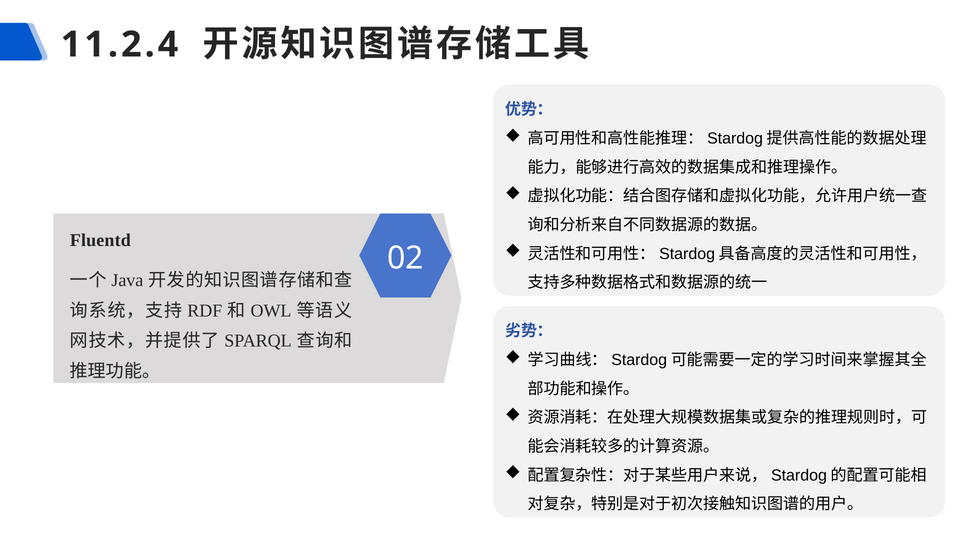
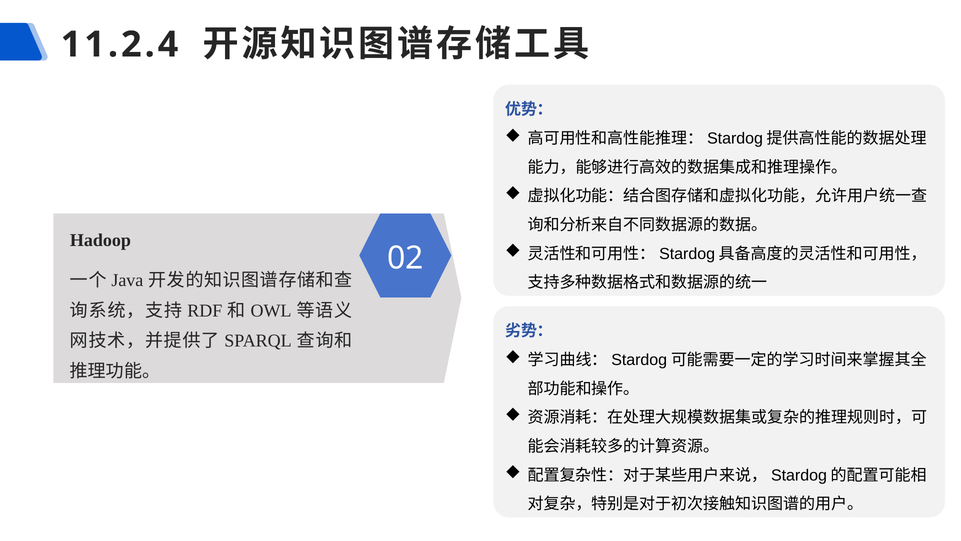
Fluentd: Fluentd -> Hadoop (100, 240)
